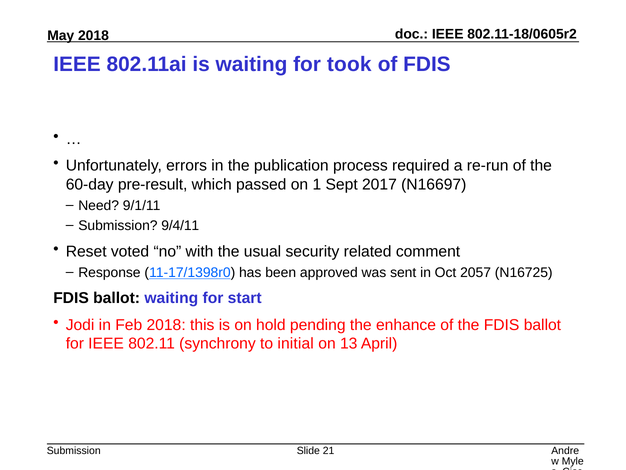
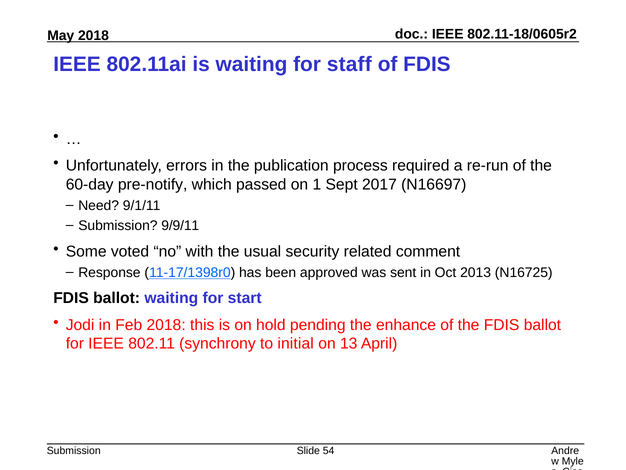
took: took -> staff (349, 64)
pre-result: pre-result -> pre-notify (153, 184)
9/4/11: 9/4/11 -> 9/9/11 (180, 225)
Reset: Reset -> Some (86, 251)
2057: 2057 -> 2013 (476, 272)
21: 21 -> 54 (329, 450)
